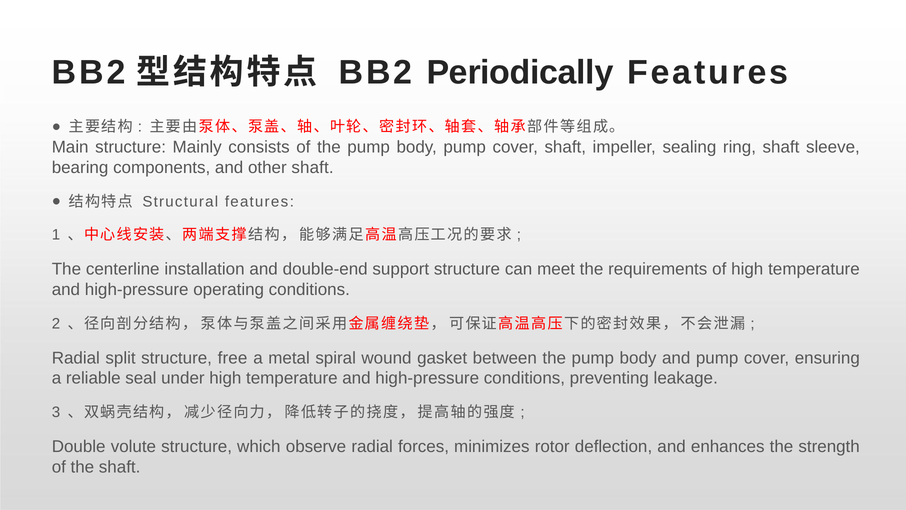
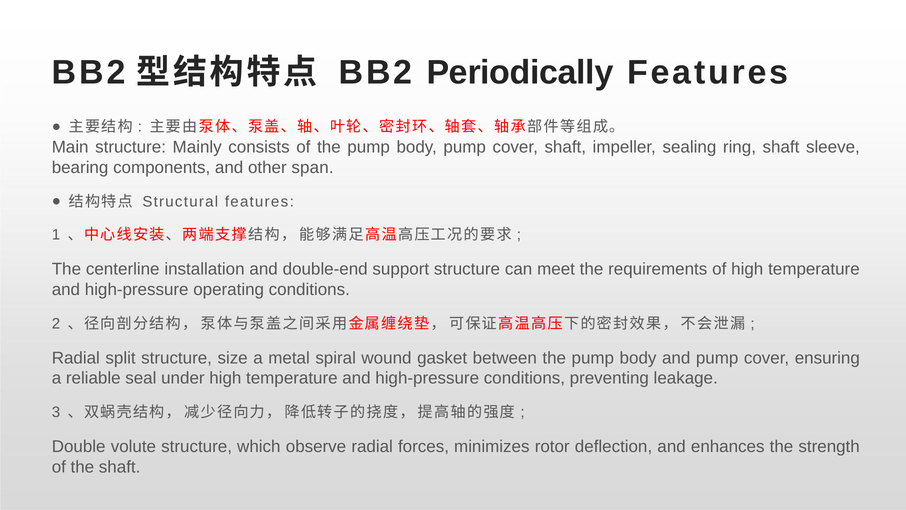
other shaft: shaft -> span (313, 168)
free: free -> size (233, 358)
